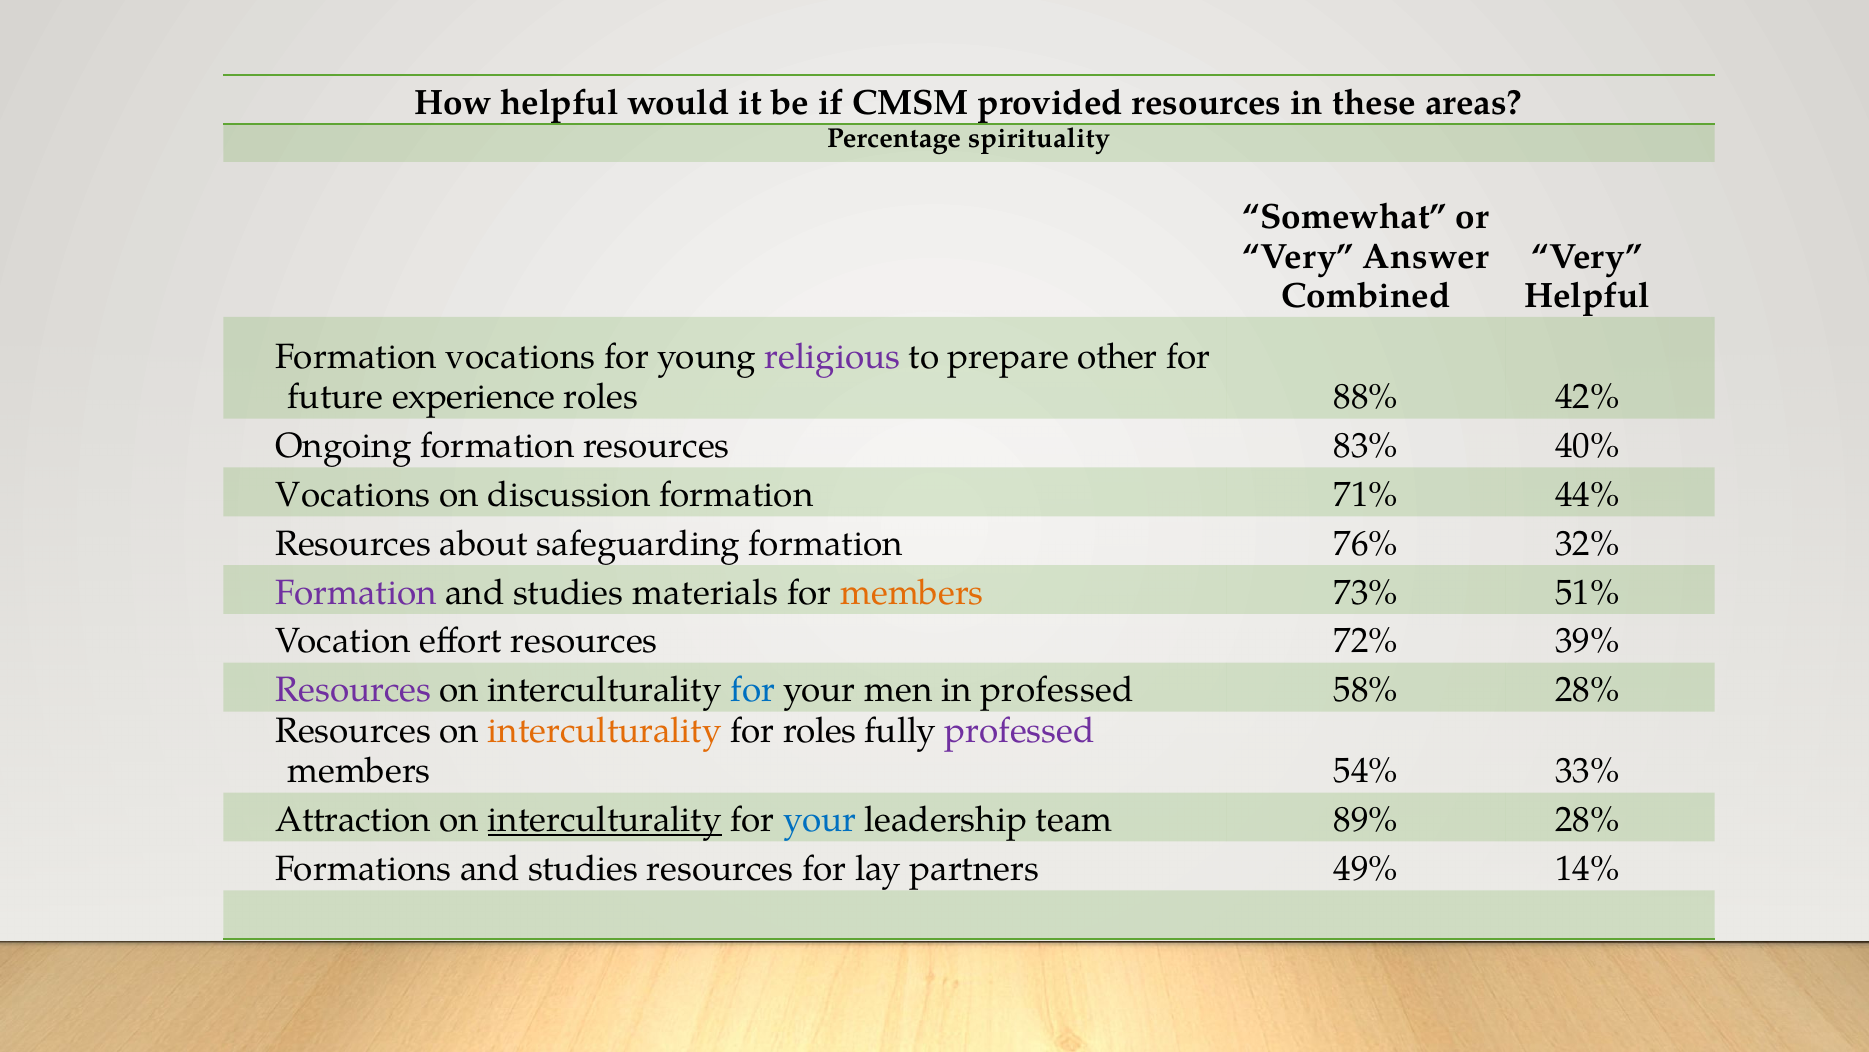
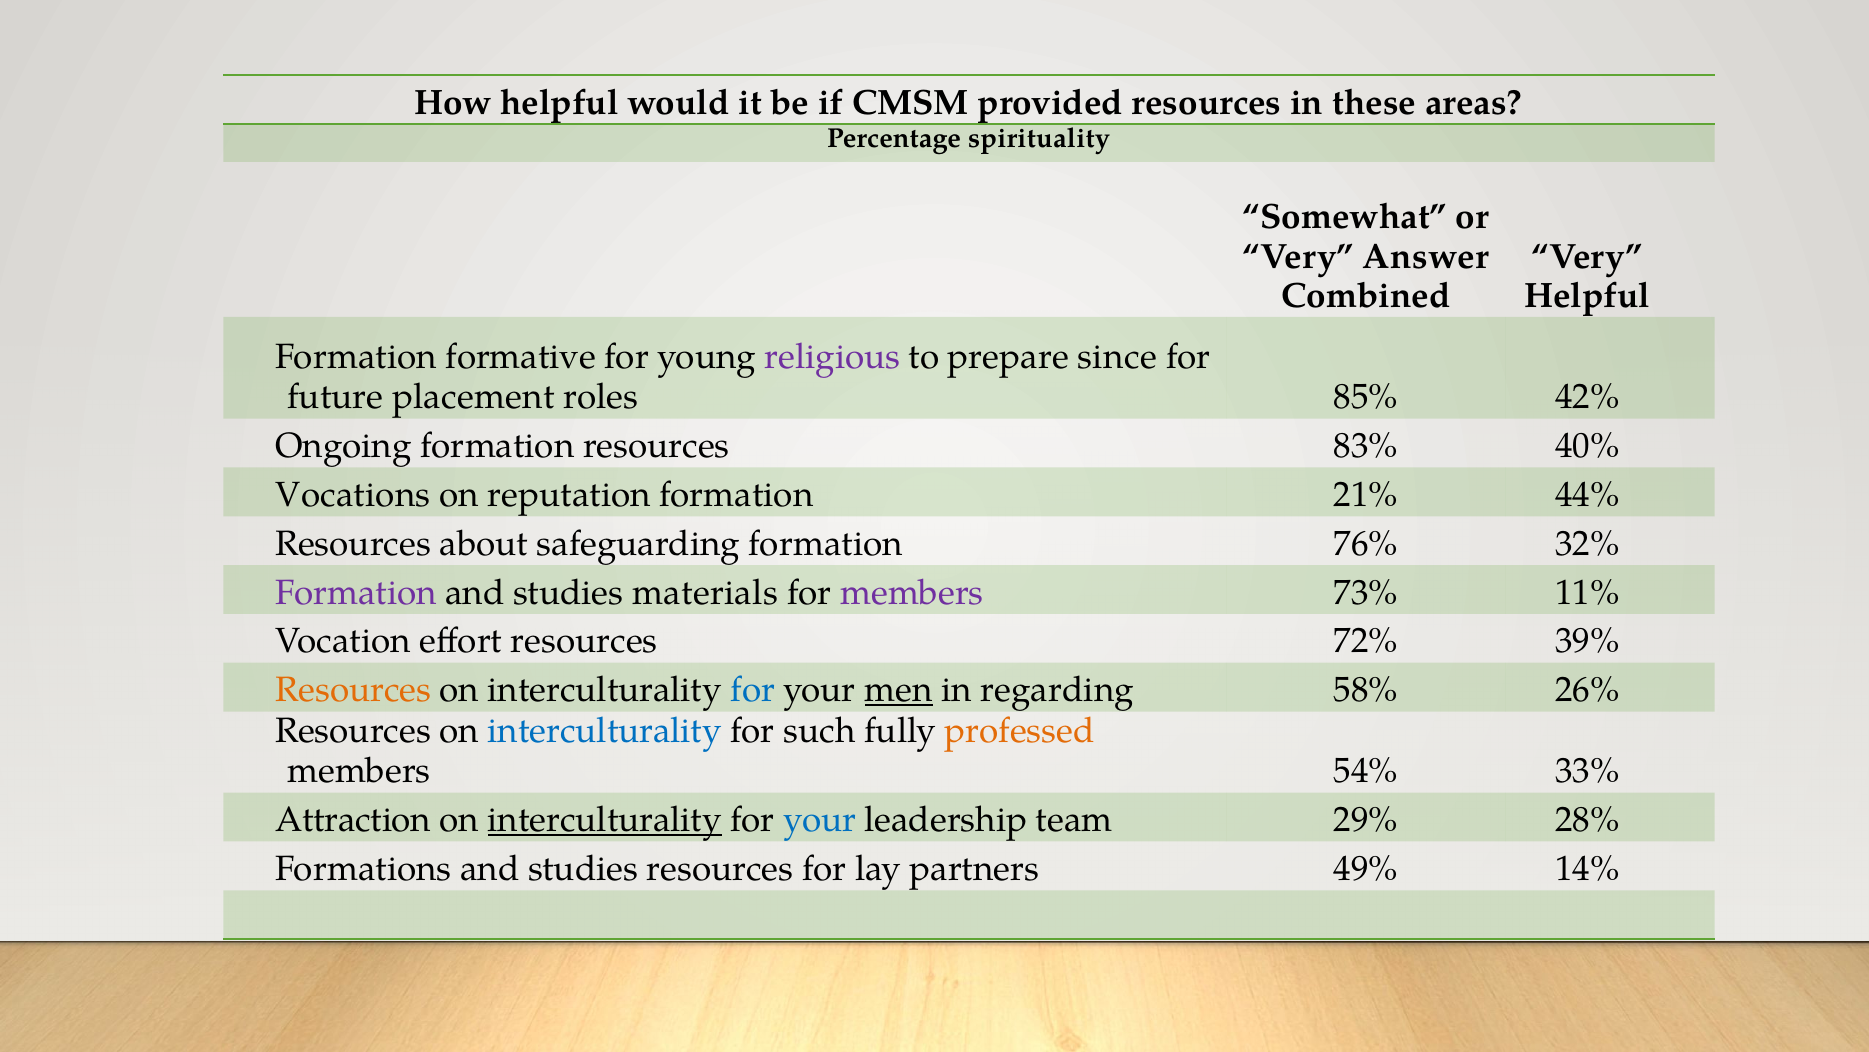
Formation vocations: vocations -> formative (521, 356)
other: other -> since (1117, 356)
experience: experience -> placement (473, 397)
88%: 88% -> 85% (1366, 397)
discussion: discussion -> reputation (569, 495)
71%: 71% -> 21% (1366, 495)
members colour: orange -> purple (912, 592)
51%: 51% -> 11% (1587, 592)
Resources colour: purple -> orange (353, 690)
men underline: none -> present (899, 690)
in professed: professed -> regarding (1057, 690)
58% 28%: 28% -> 26% (1587, 690)
interculturality colour: orange -> blue (605, 730)
for roles: roles -> such (819, 730)
professed colour: purple -> orange (1020, 730)
89%: 89% -> 29% (1366, 820)
